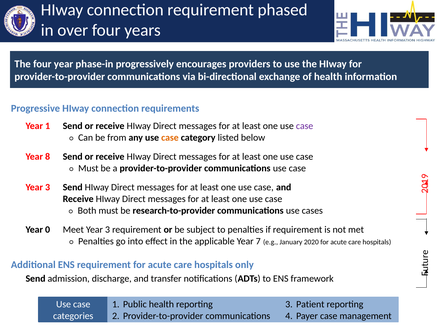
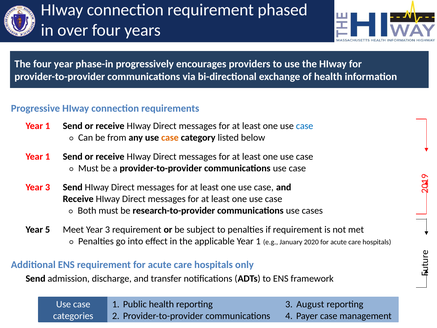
case colour: purple -> blue (305, 126)
8: 8 -> 1 (48, 156)
Year 0: 0 -> 5 (48, 230)
applicable Year 7: 7 -> 1 (258, 241)
Patient: Patient -> August (310, 304)
